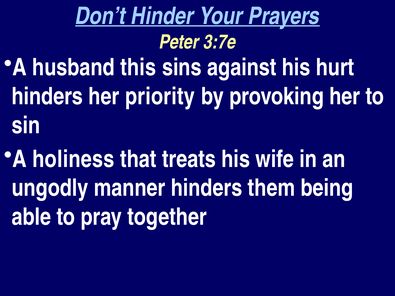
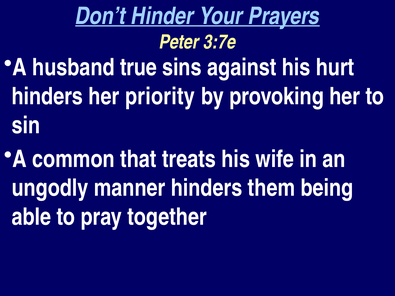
this: this -> true (138, 68)
holiness: holiness -> common (73, 159)
